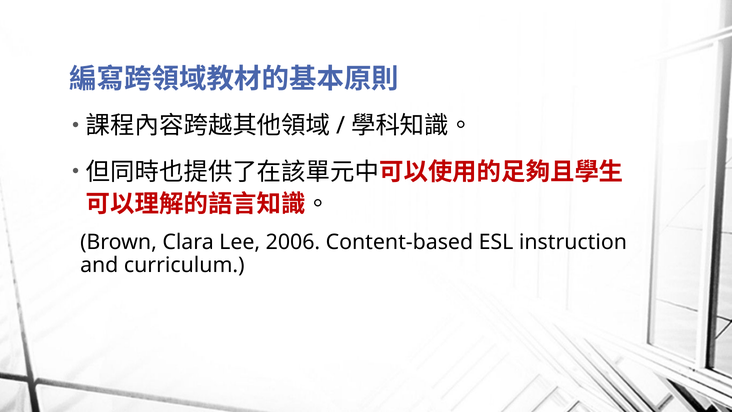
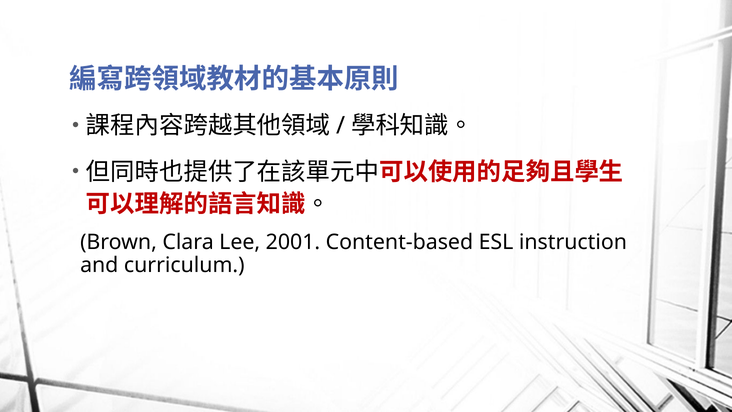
2006: 2006 -> 2001 (293, 242)
